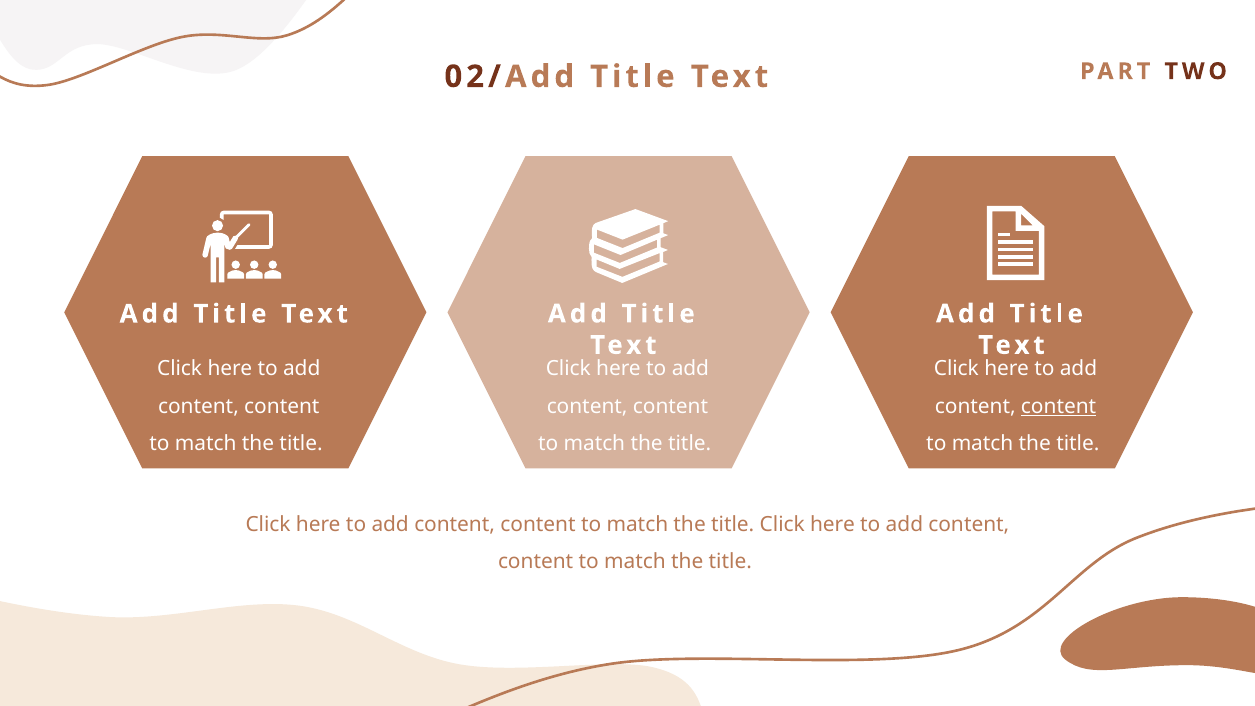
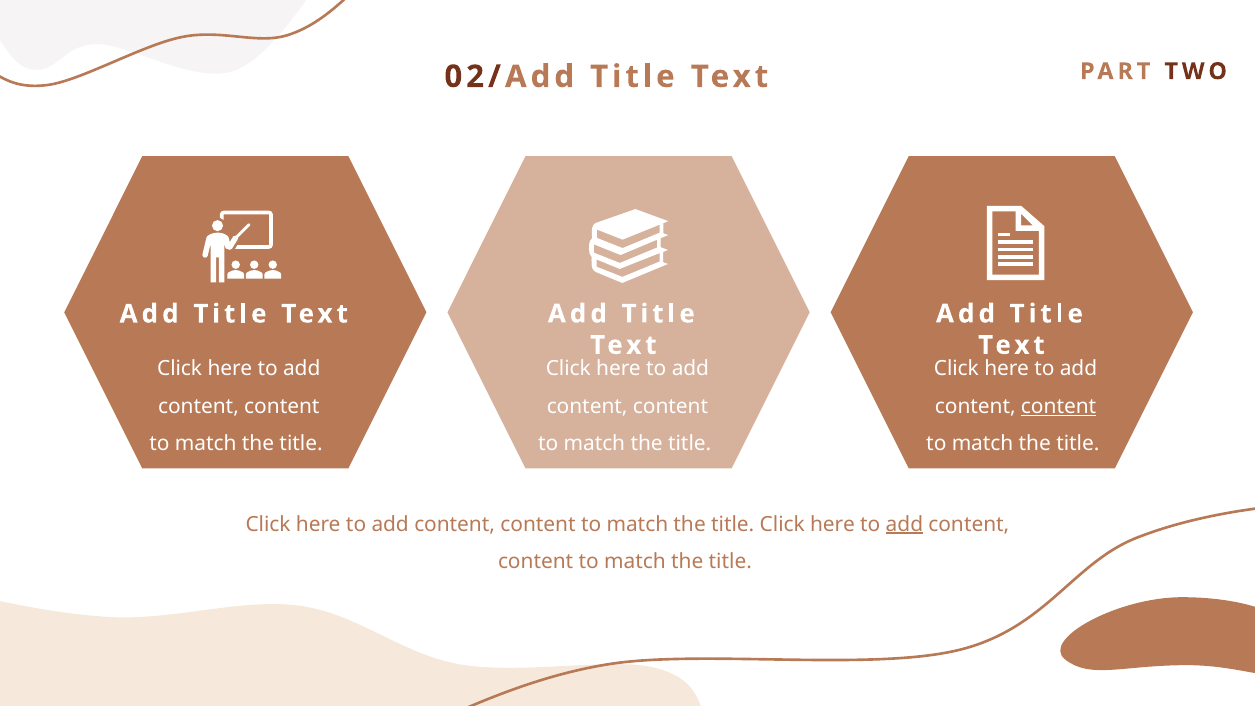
add underline: none -> present (904, 524)
